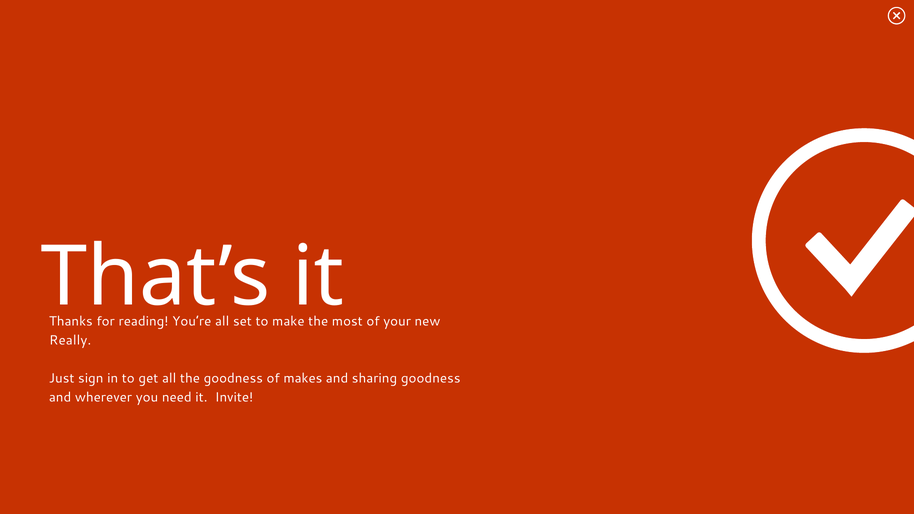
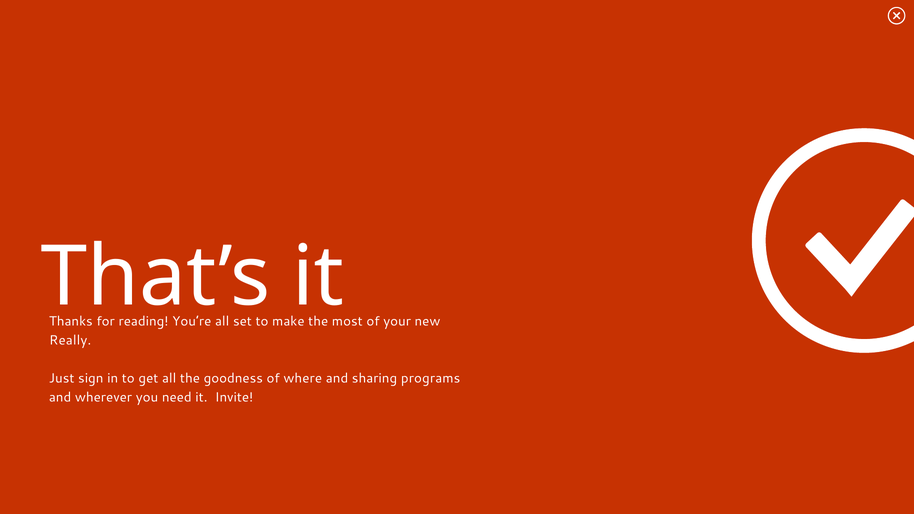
makes: makes -> where (303, 378)
sharing goodness: goodness -> programs (431, 378)
